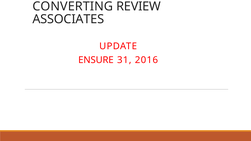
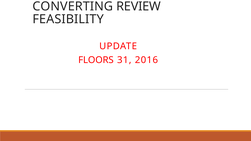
ASSOCIATES: ASSOCIATES -> FEASIBILITY (68, 19)
ENSURE: ENSURE -> FLOORS (96, 60)
